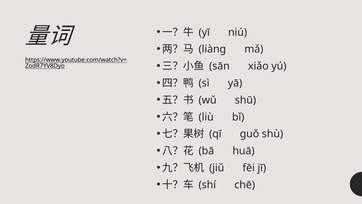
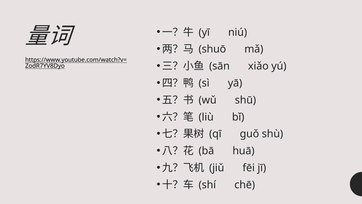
liàng: liàng -> shuō (212, 49)
